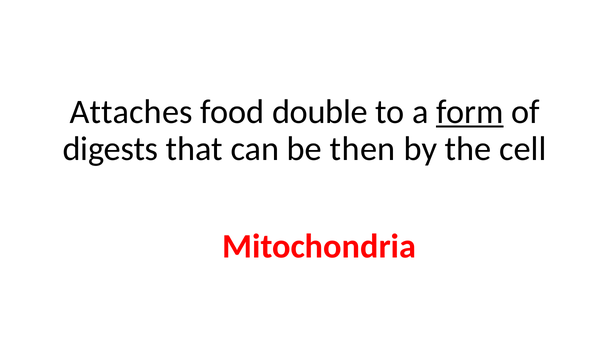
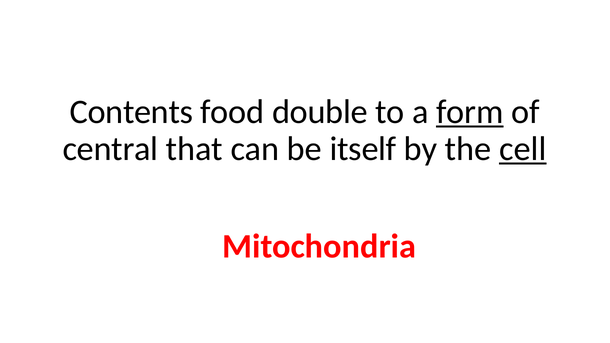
Attaches: Attaches -> Contents (131, 112)
digests: digests -> central (111, 149)
then: then -> itself (363, 149)
cell underline: none -> present (523, 149)
